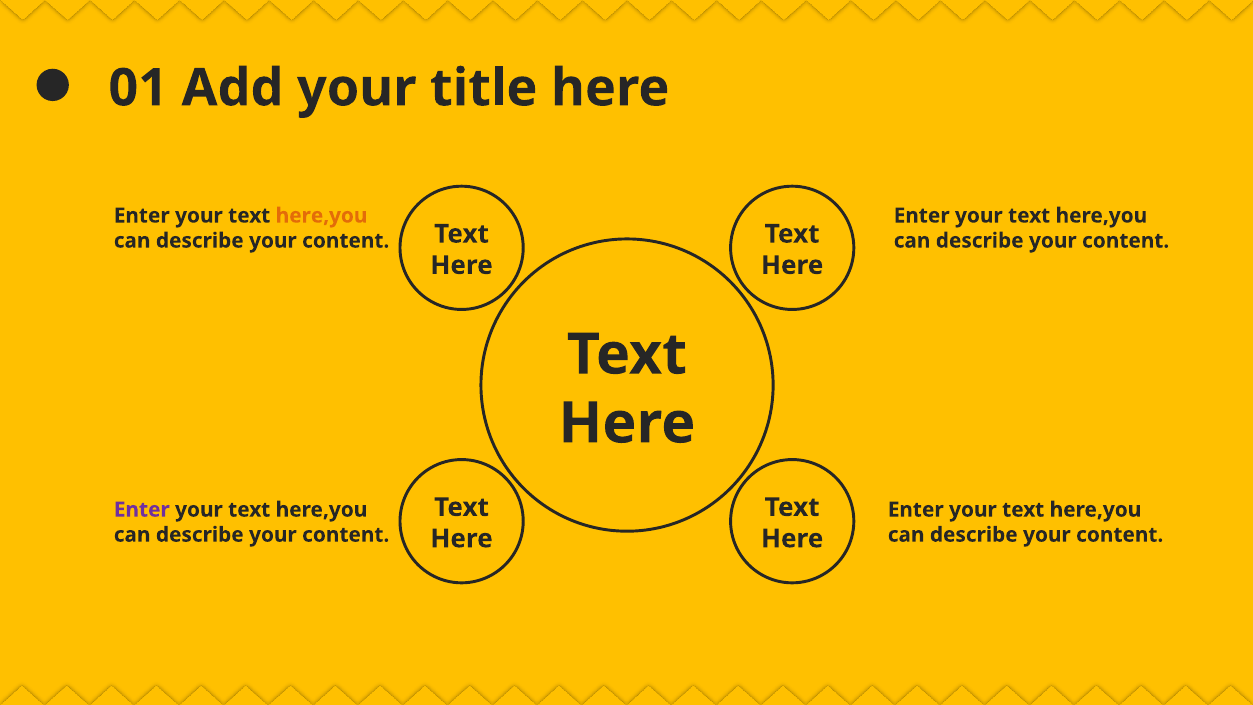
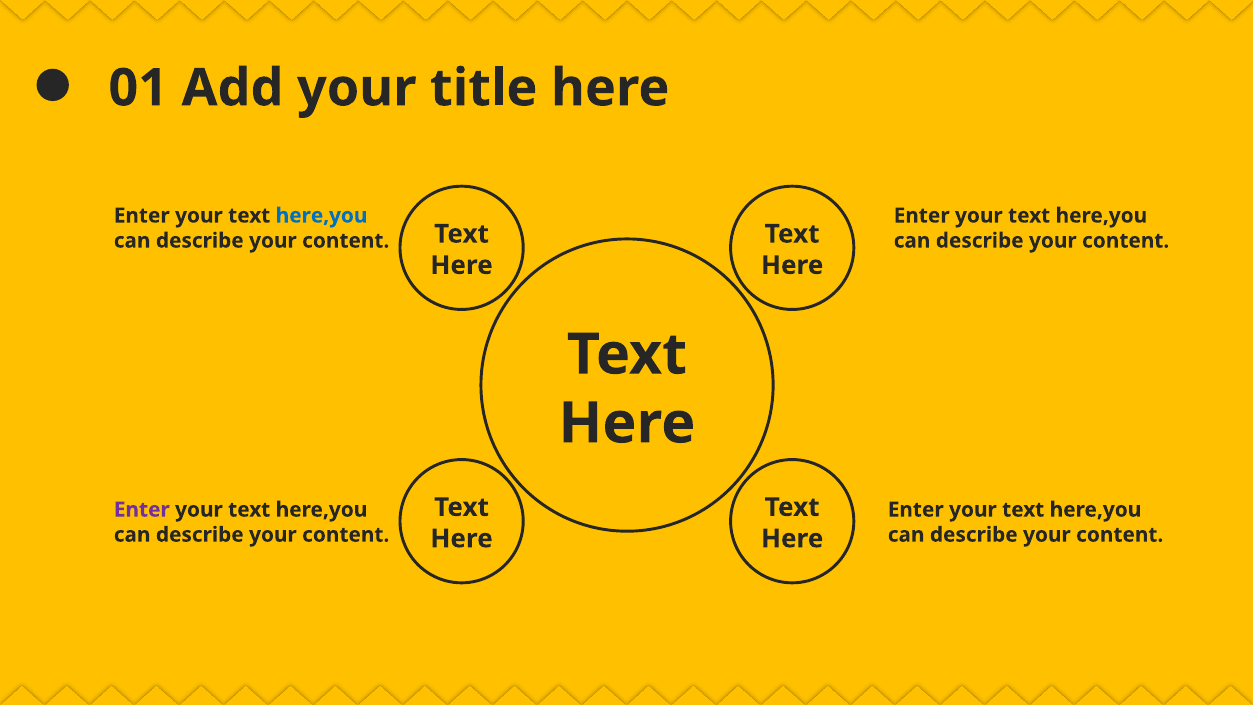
here,you colour: orange -> blue (322, 216)
